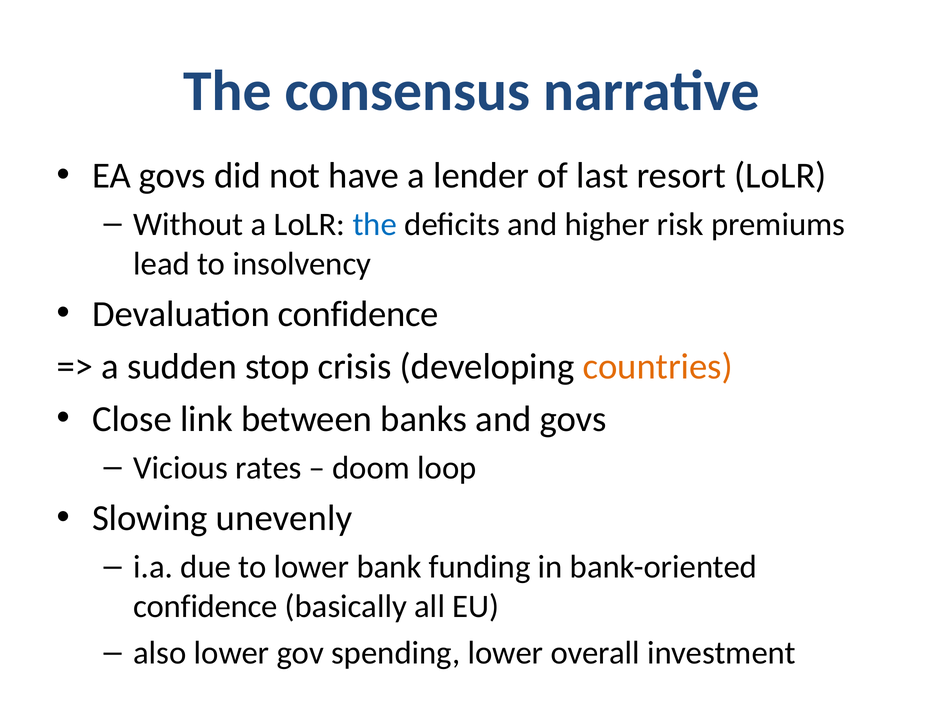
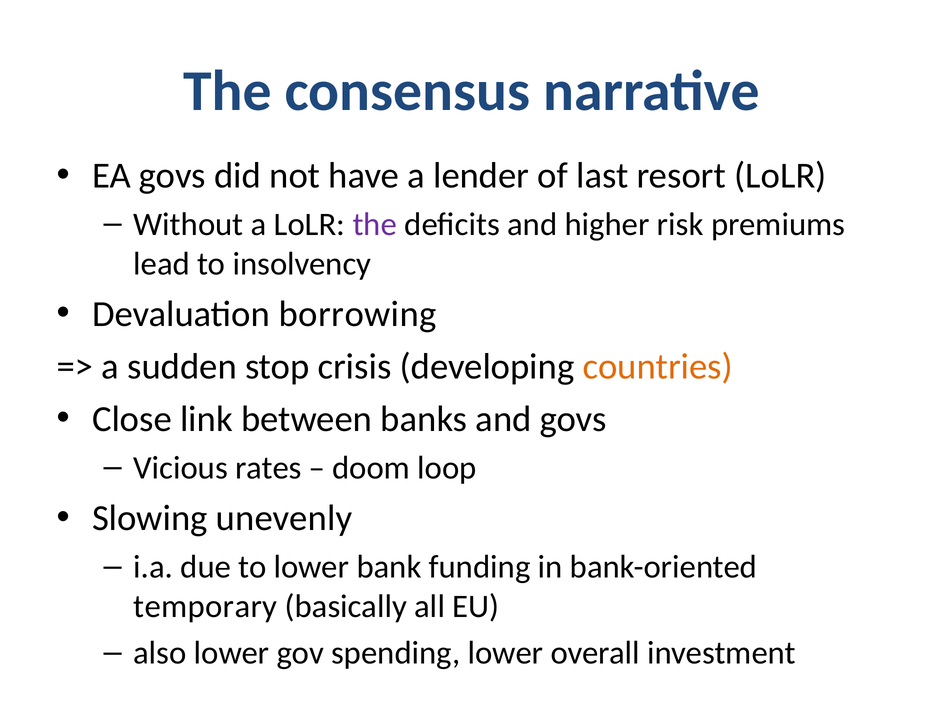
the colour: blue -> purple (375, 224)
Devaluation confidence: confidence -> borrowing (358, 314)
confidence: confidence -> temporary (205, 606)
